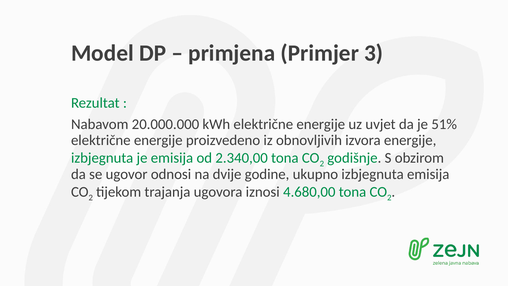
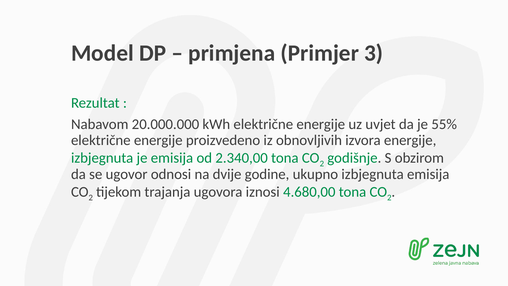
51%: 51% -> 55% (444, 124)
